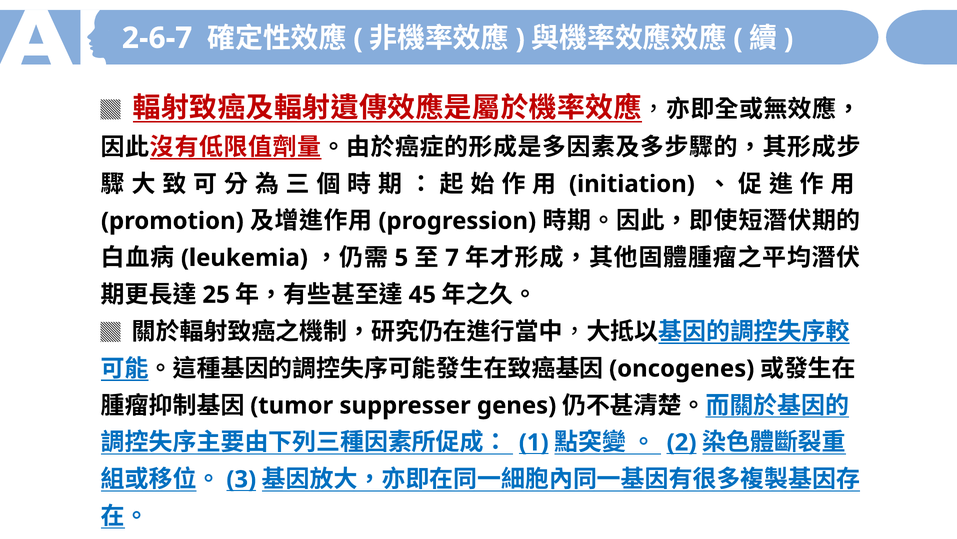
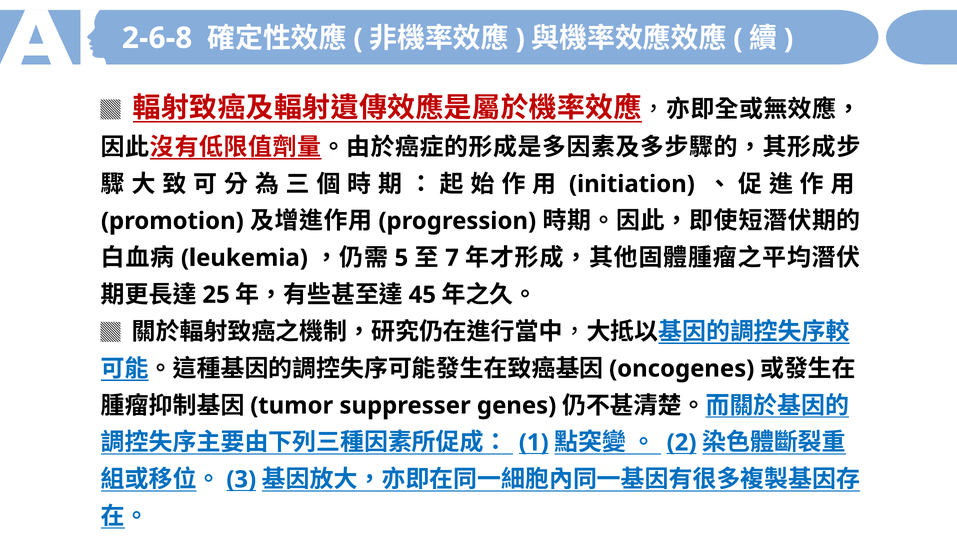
2-6-7: 2-6-7 -> 2-6-8 (157, 38)
